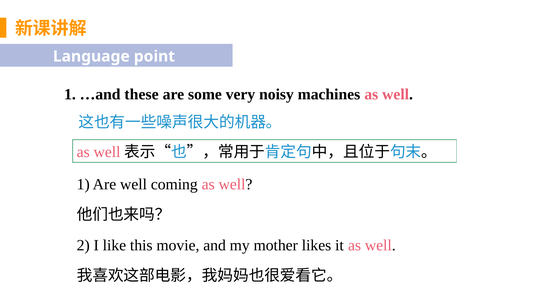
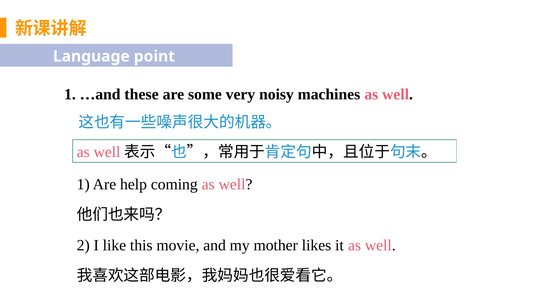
Are well: well -> help (134, 185)
